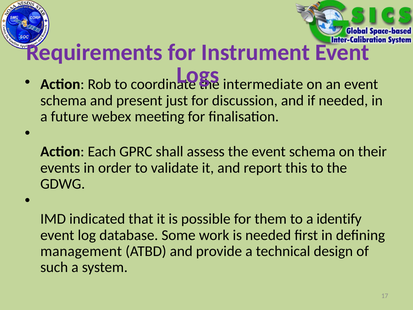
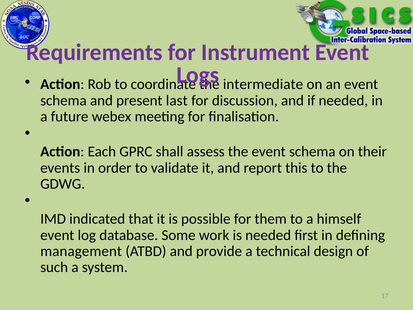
just: just -> last (177, 100)
identify: identify -> himself (339, 219)
